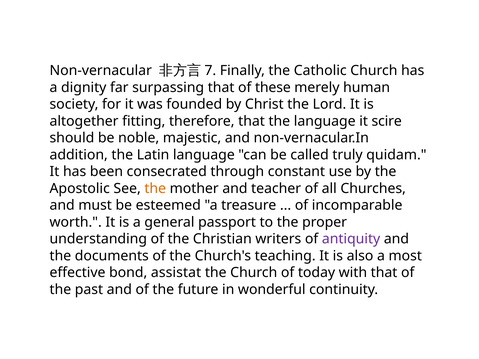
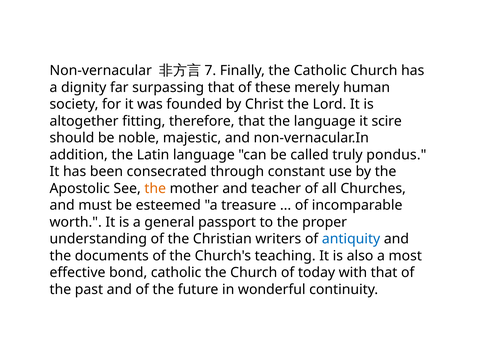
quidam: quidam -> pondus (396, 155)
antiquity colour: purple -> blue (351, 239)
bond assistat: assistat -> catholic (176, 273)
